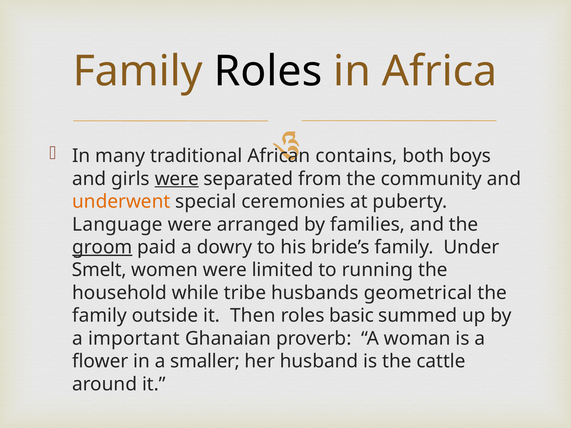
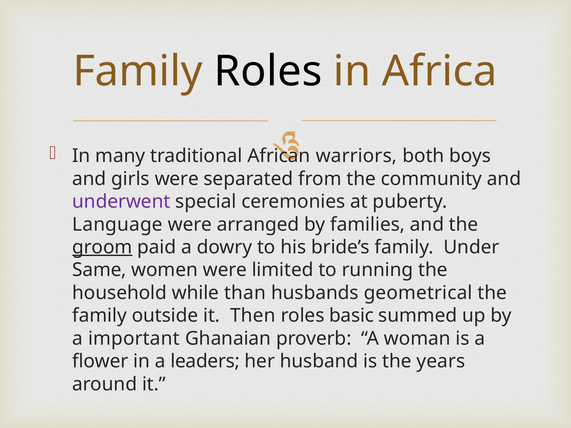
contains: contains -> warriors (356, 156)
were underline: present -> none (177, 179)
underwent colour: orange -> purple (121, 202)
Smelt: Smelt -> Same (99, 270)
tribe: tribe -> than (245, 293)
smaller: smaller -> leaders (205, 362)
cattle: cattle -> years (441, 362)
